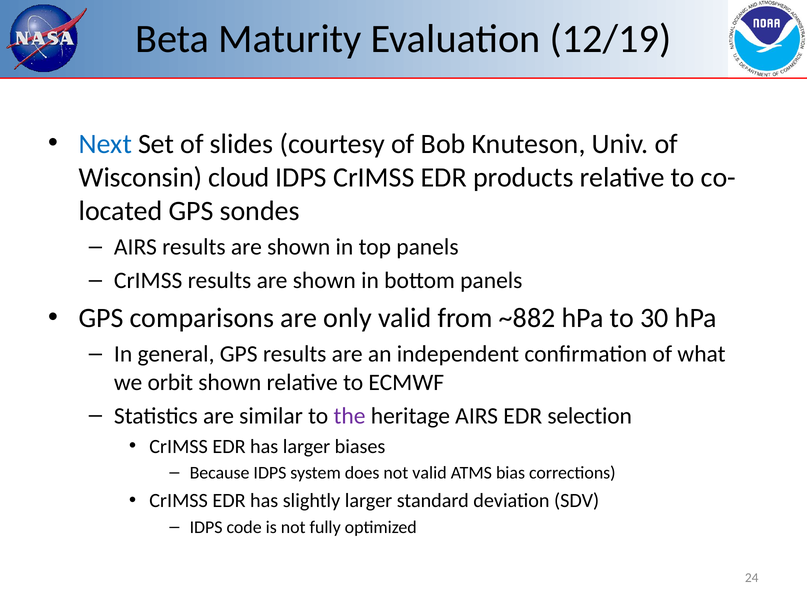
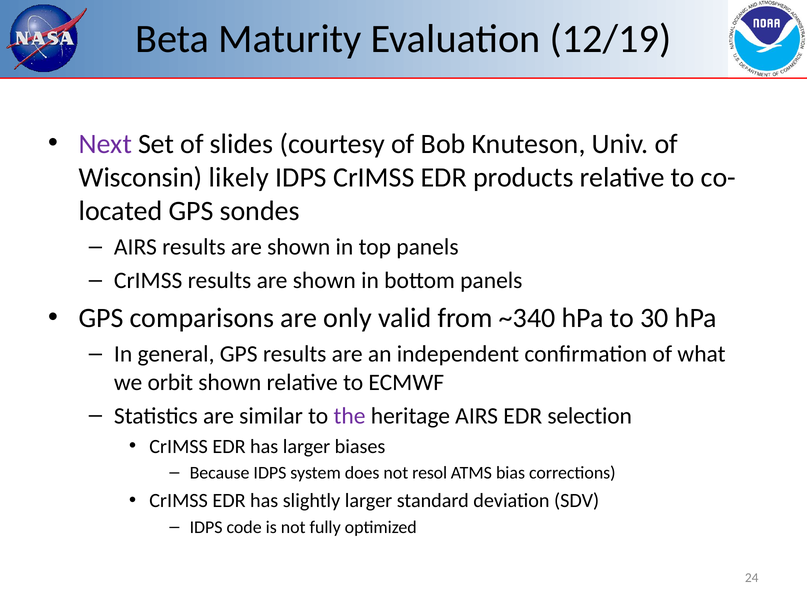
Next colour: blue -> purple (105, 144)
cloud: cloud -> likely (239, 177)
~882: ~882 -> ~340 (527, 318)
not valid: valid -> resol (430, 473)
